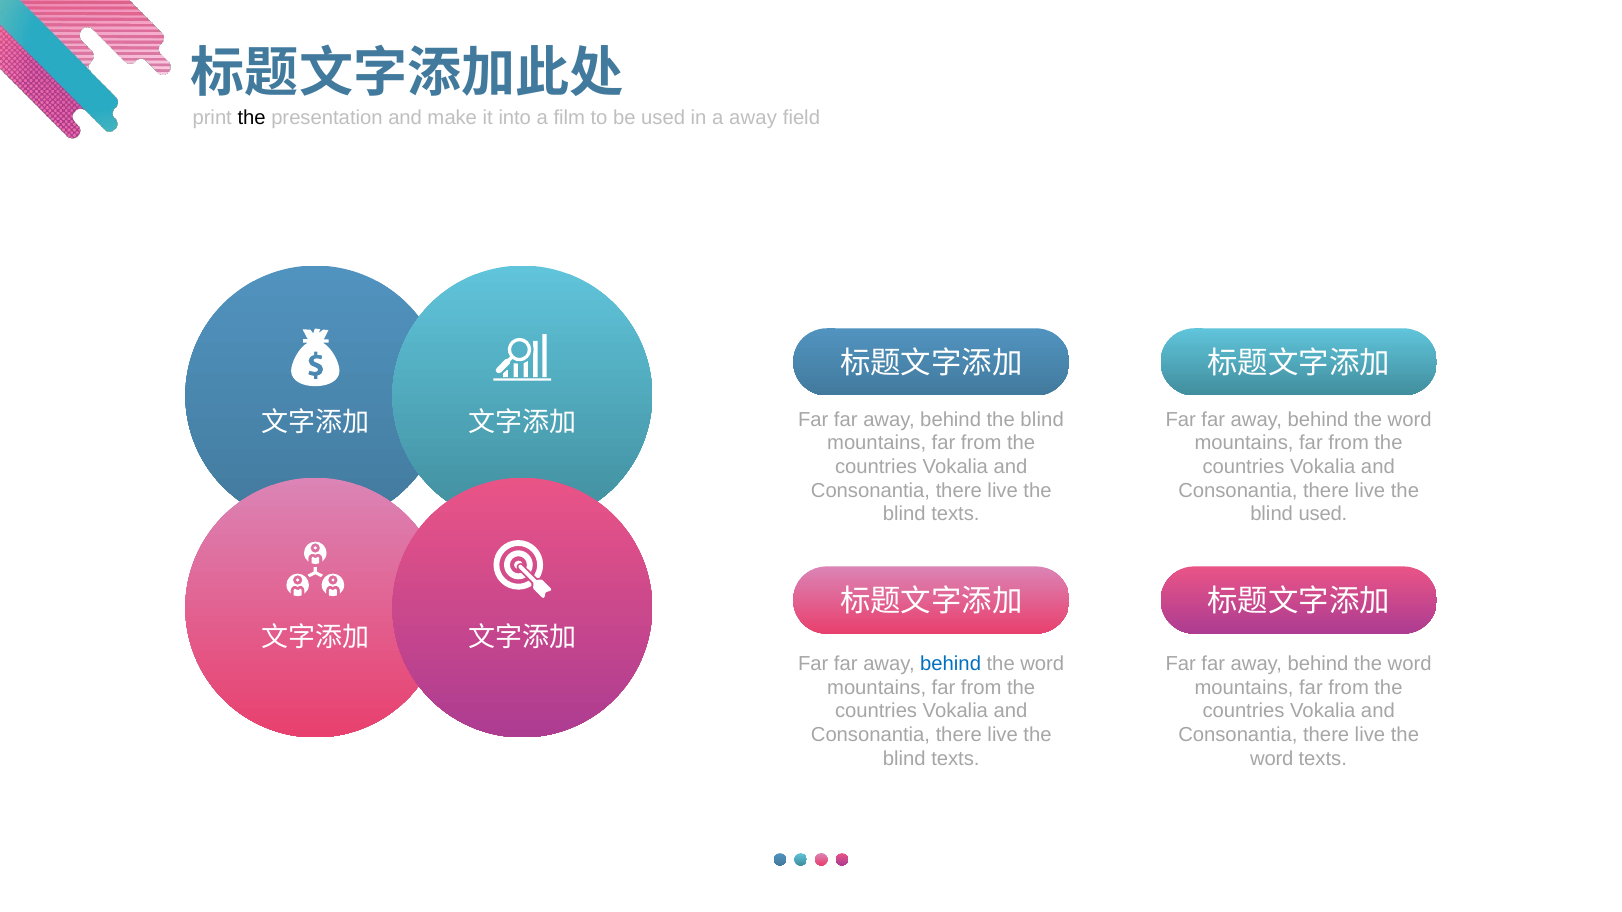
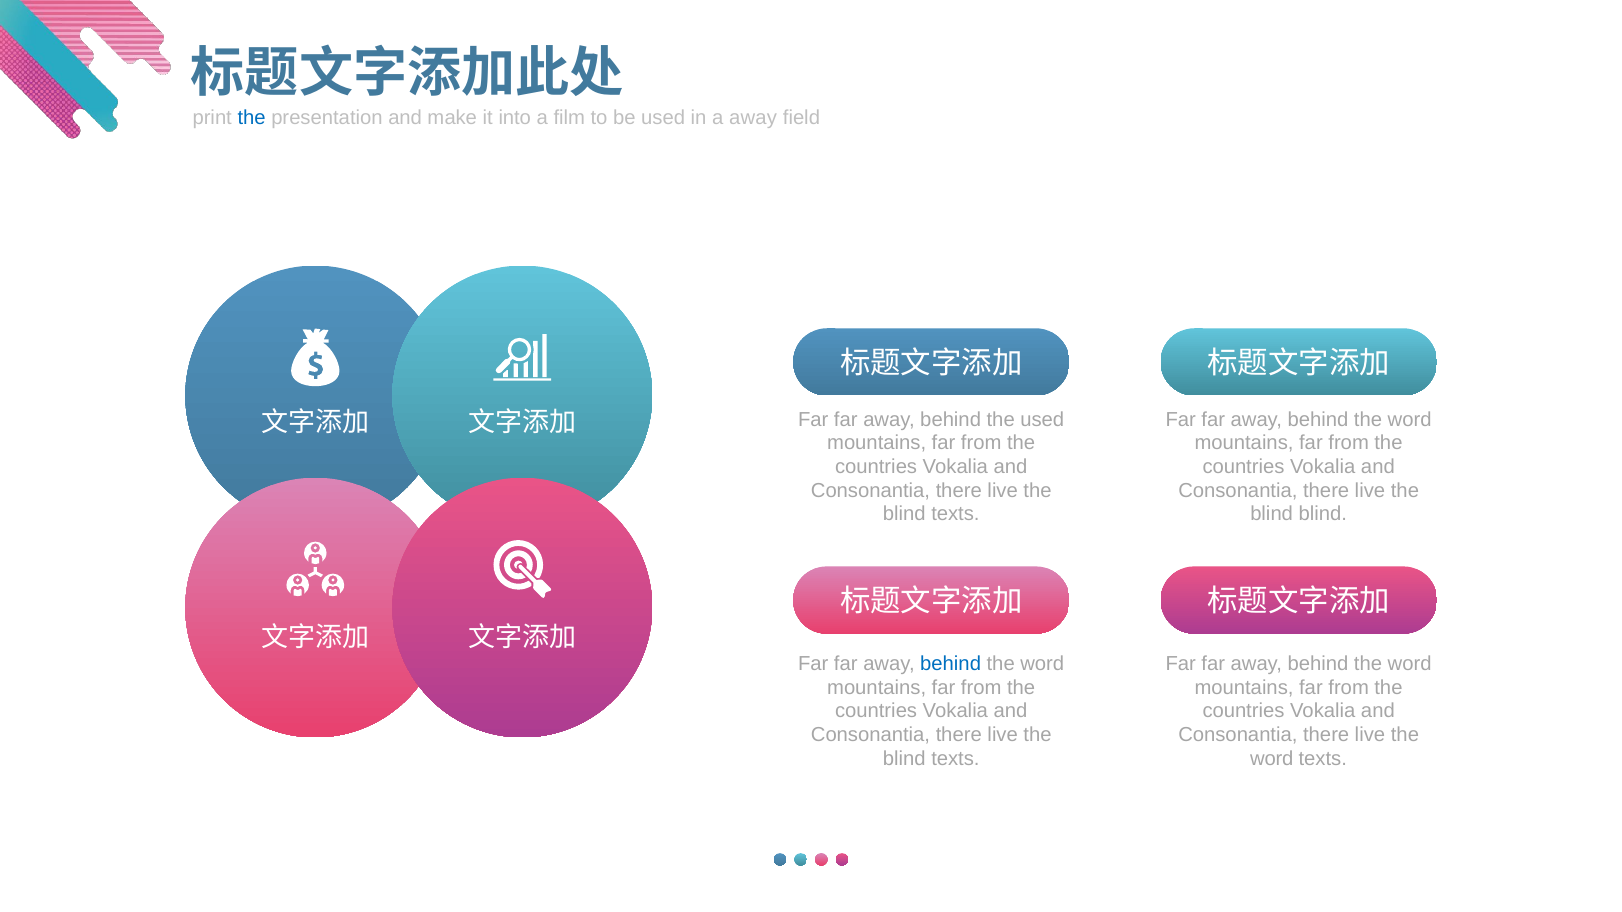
the colour: black -> blue (252, 118)
behind the blind: blind -> used (1042, 420)
blind used: used -> blind (1323, 514)
